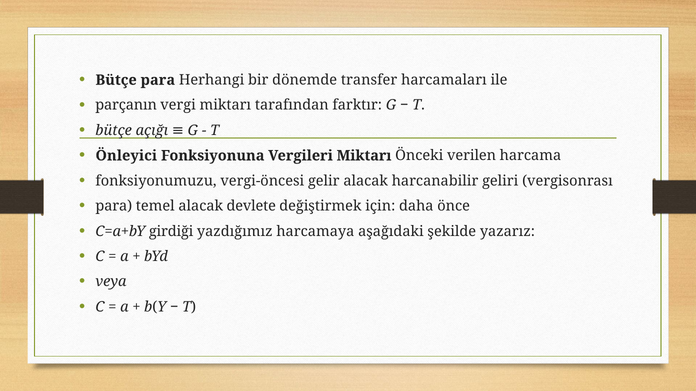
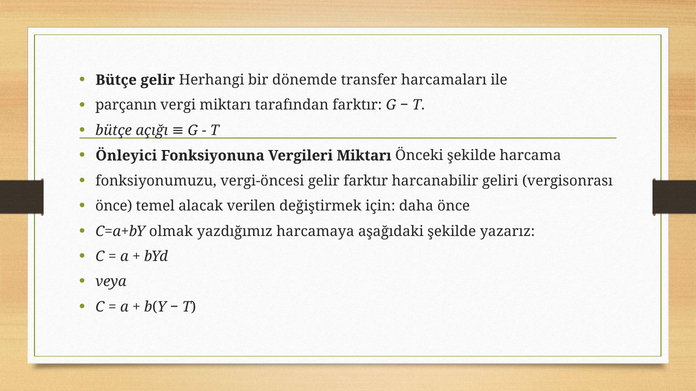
Bütçe para: para -> gelir (158, 80)
Önceki verilen: verilen -> şekilde (472, 156)
gelir alacak: alacak -> farktır (366, 181)
para: para -> önce (114, 206)
devlete: devlete -> verilen (251, 206)
girdiği: girdiği -> olmak (171, 232)
